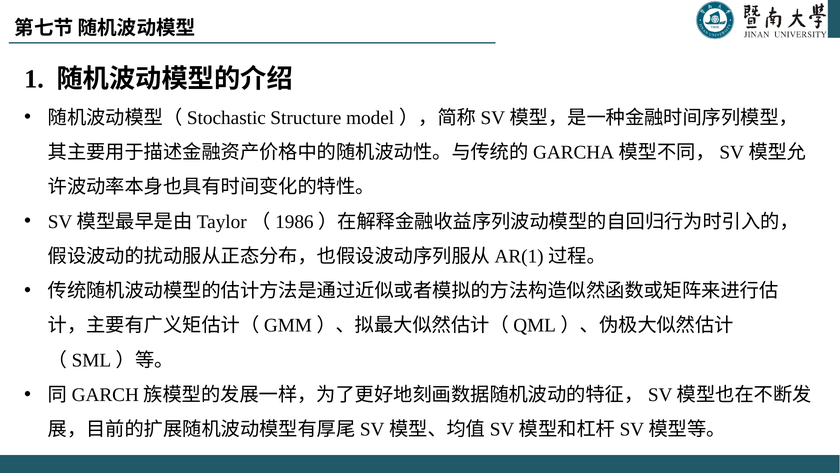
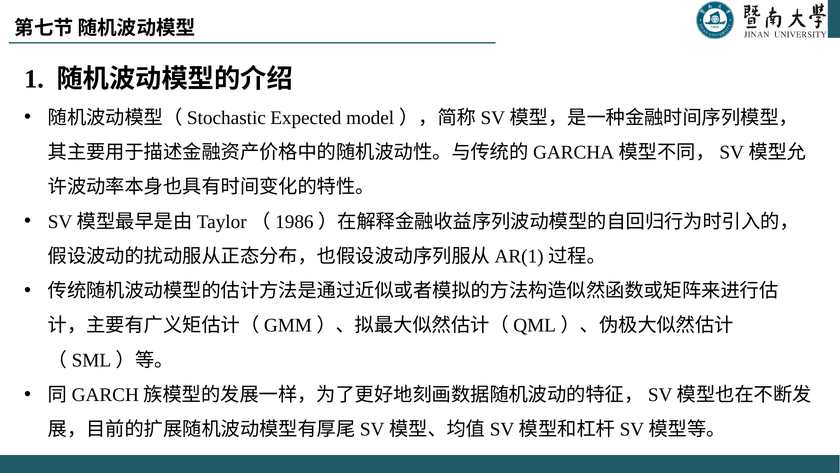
Structure: Structure -> Expected (306, 118)
